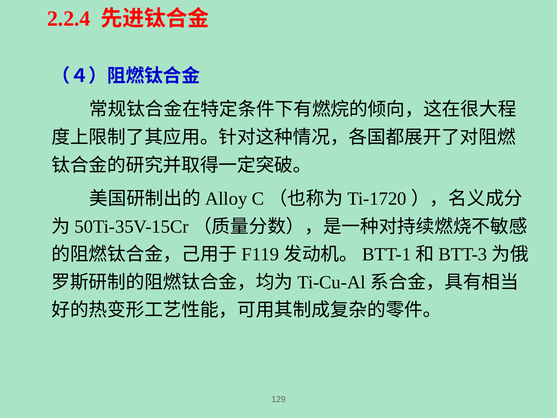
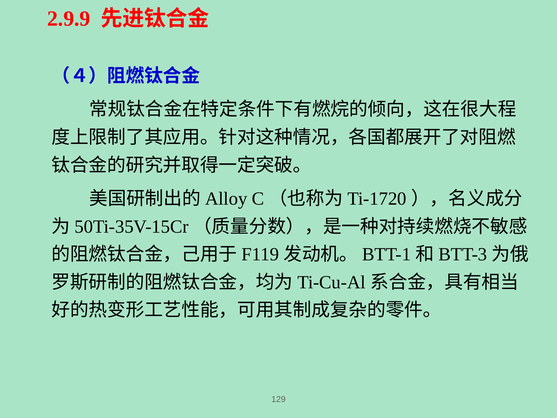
2.2.4: 2.2.4 -> 2.9.9 (69, 19)
